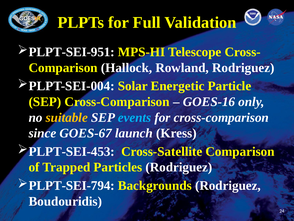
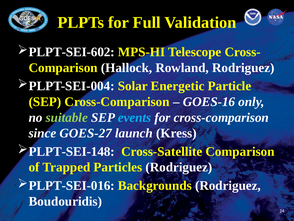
PLPT-SEI-951: PLPT-SEI-951 -> PLPT-SEI-602 (72, 52)
suitable colour: yellow -> light green (67, 117)
GOES-67: GOES-67 -> GOES-27 (86, 133)
PLPT-SEI-453: PLPT-SEI-453 -> PLPT-SEI-148 (72, 151)
PLPT-SEI-794: PLPT-SEI-794 -> PLPT-SEI-016 (72, 185)
